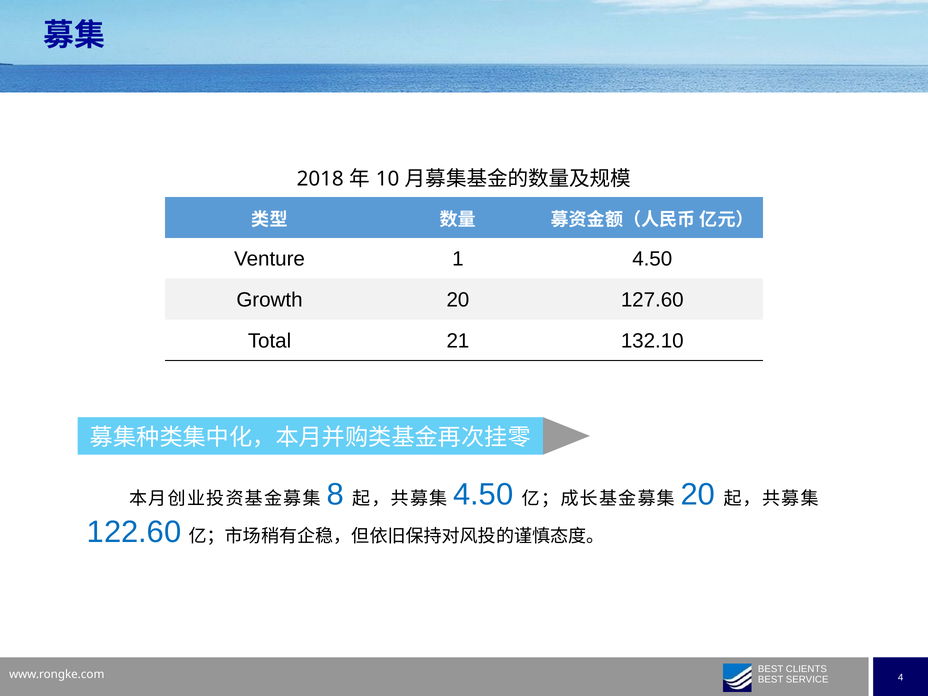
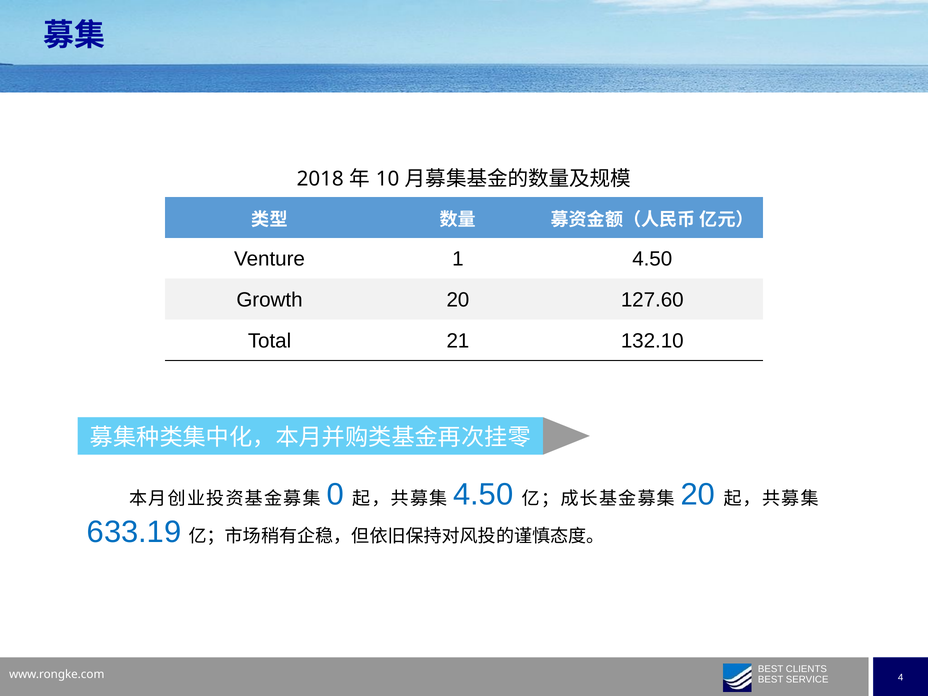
8: 8 -> 0 (335, 495)
122.60: 122.60 -> 633.19 (134, 532)
